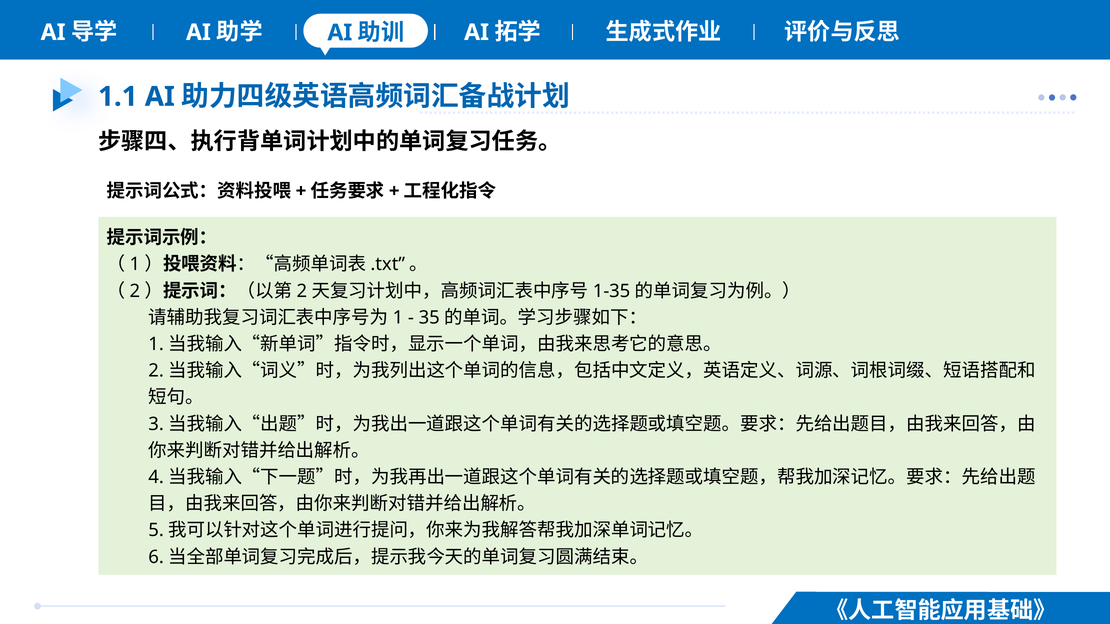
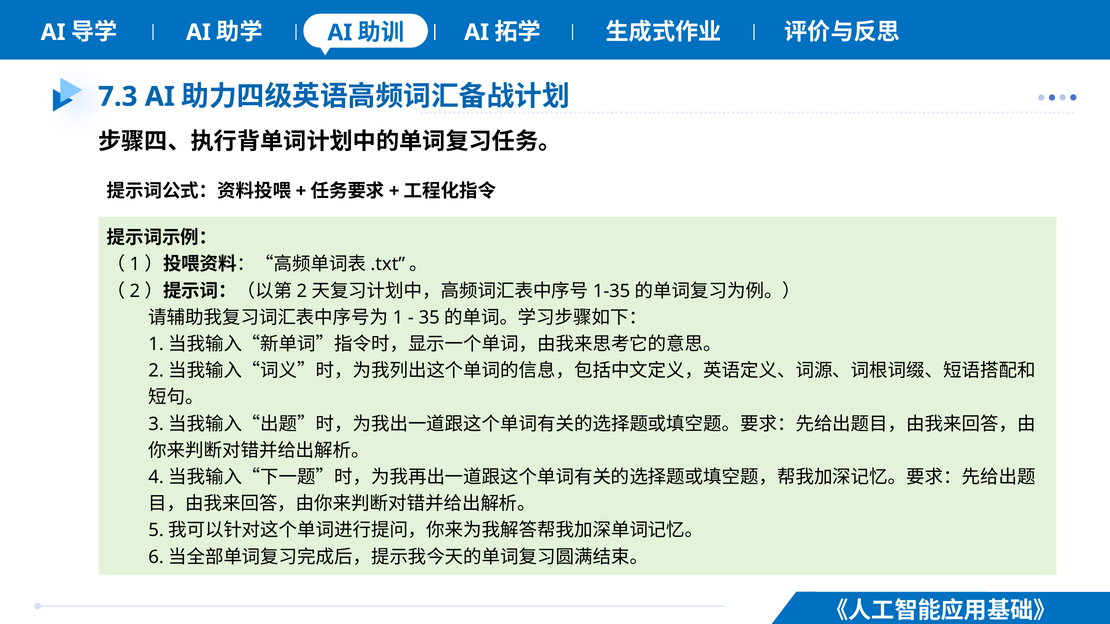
1.1: 1.1 -> 7.3 (118, 97)
